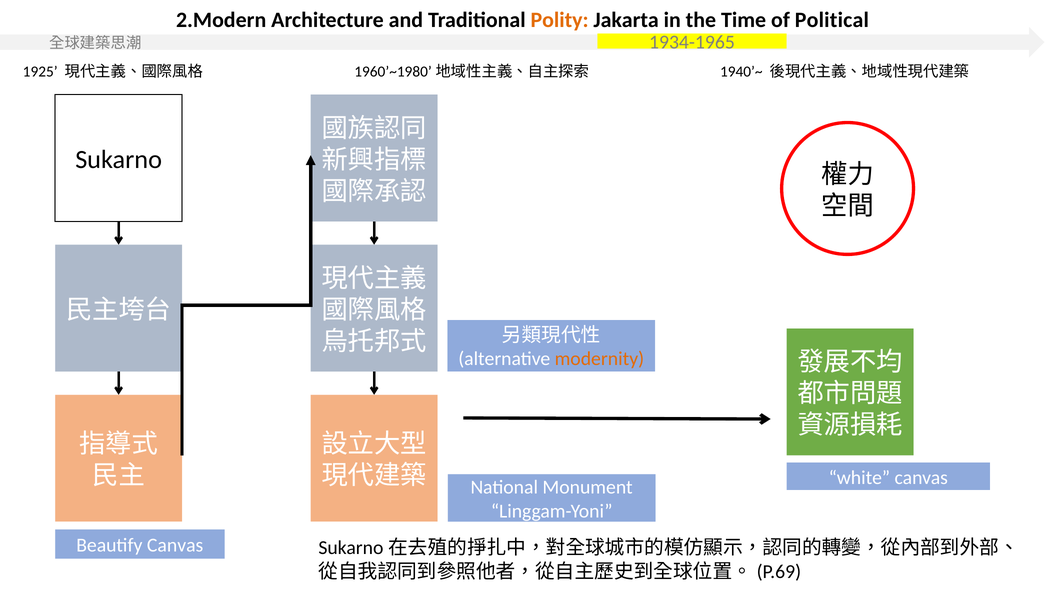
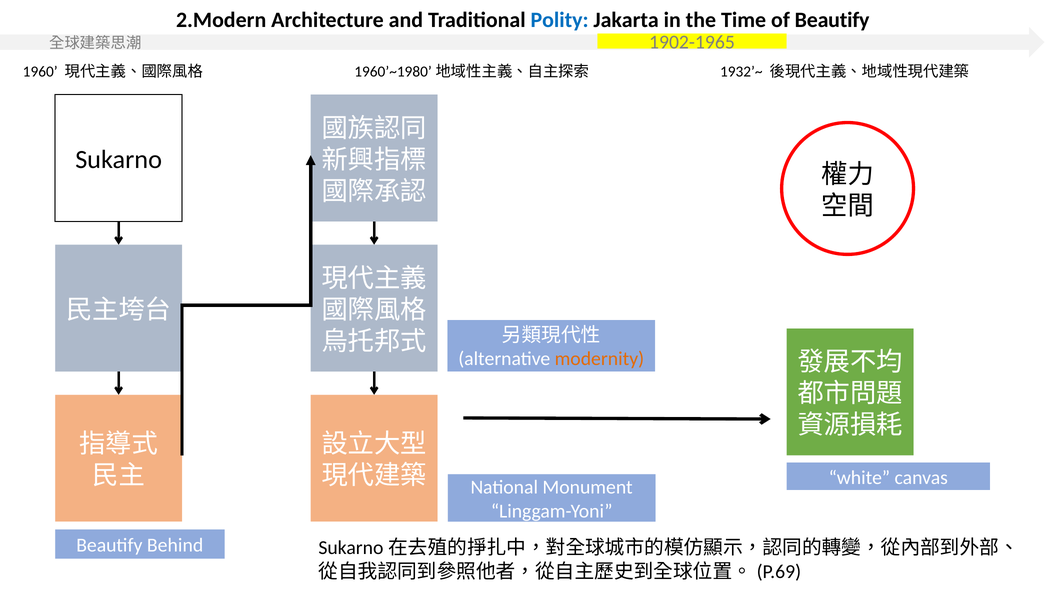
Polity colour: orange -> blue (560, 20)
of Political: Political -> Beautify (832, 20)
1934-1965: 1934-1965 -> 1902-1965 (692, 42)
1925: 1925 -> 1960 (40, 72)
1940’~: 1940’~ -> 1932’~ (741, 72)
Beautify Canvas: Canvas -> Behind (175, 546)
